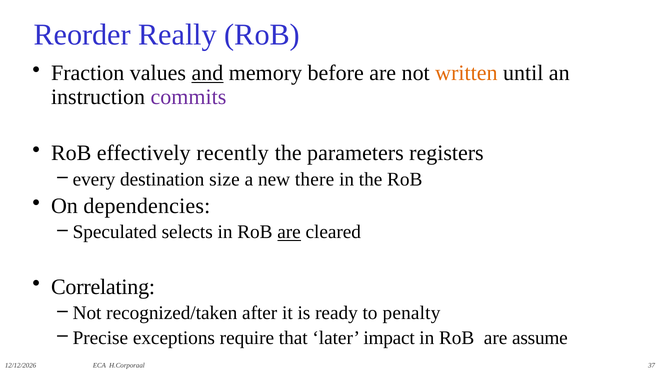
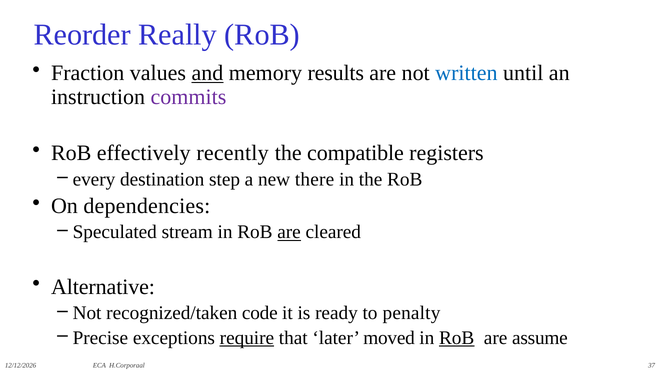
before: before -> results (336, 73)
written colour: orange -> blue (466, 73)
parameters: parameters -> compatible (355, 153)
size: size -> step (225, 179)
selects: selects -> stream (187, 232)
Correlating: Correlating -> Alternative (103, 287)
after: after -> code (260, 313)
require underline: none -> present (247, 338)
impact: impact -> moved (389, 338)
RoB underline: none -> present (457, 338)
